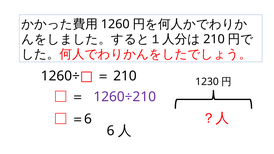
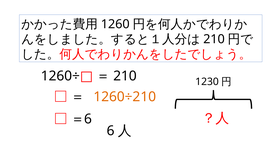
1260÷210 colour: purple -> orange (125, 97)
